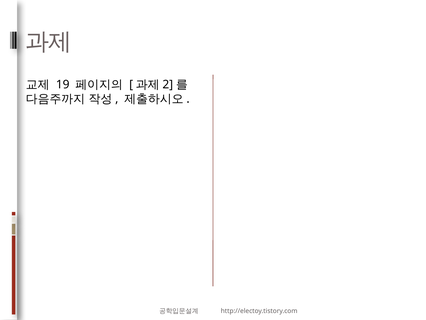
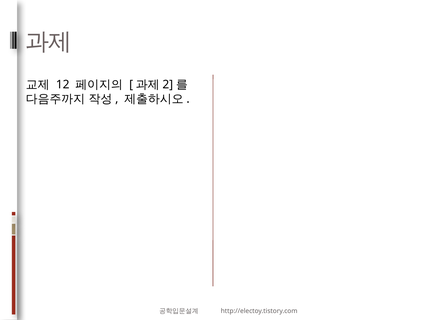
19: 19 -> 12 (63, 85)
